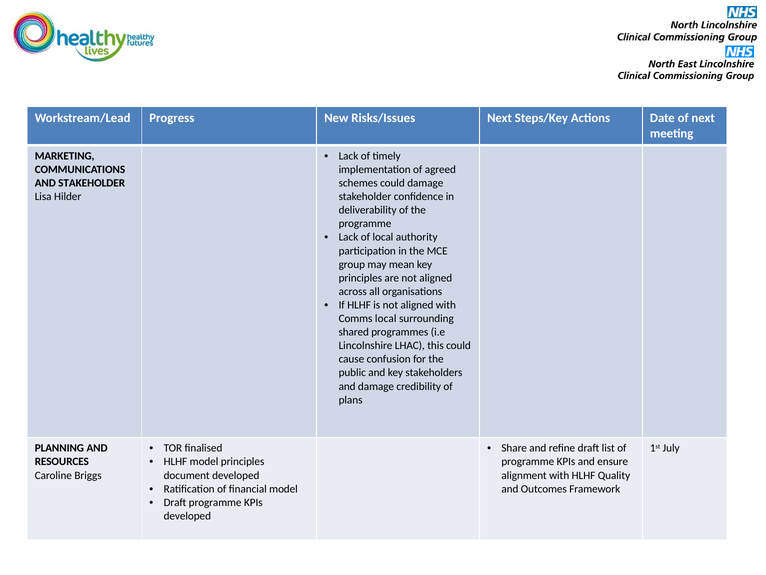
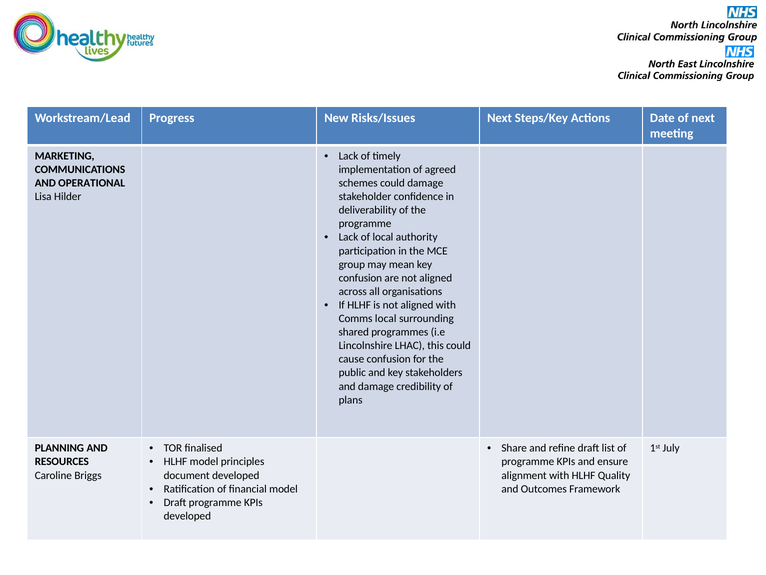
AND STAKEHOLDER: STAKEHOLDER -> OPERATIONAL (92, 183)
principles: principles -> confusion (360, 278)
